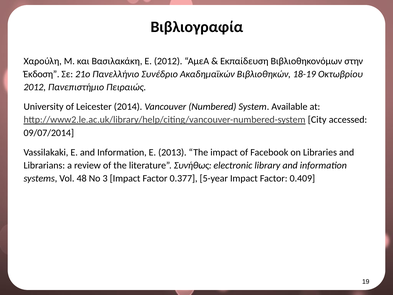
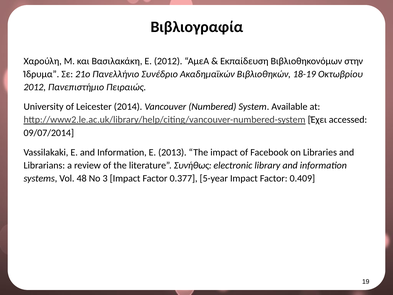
Έκδοση: Έκδοση -> Ίδρυμα (41, 74)
City: City -> Έχει (317, 120)
